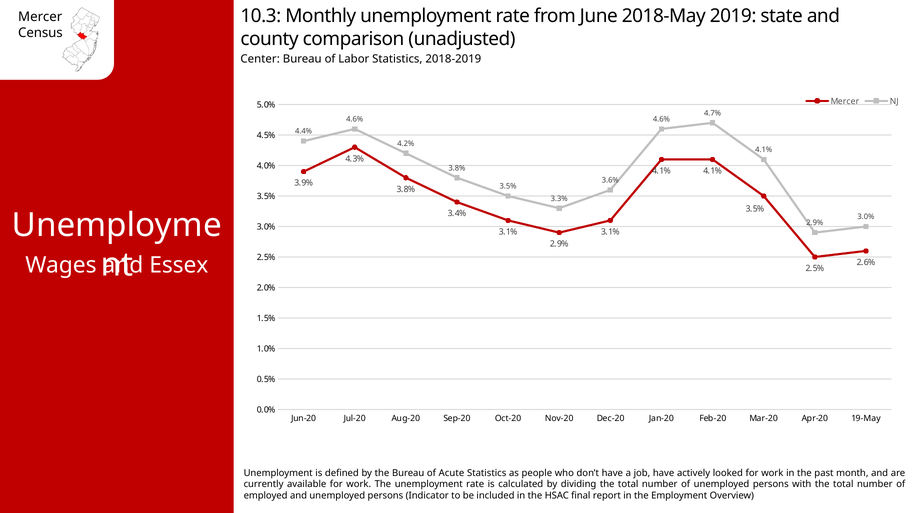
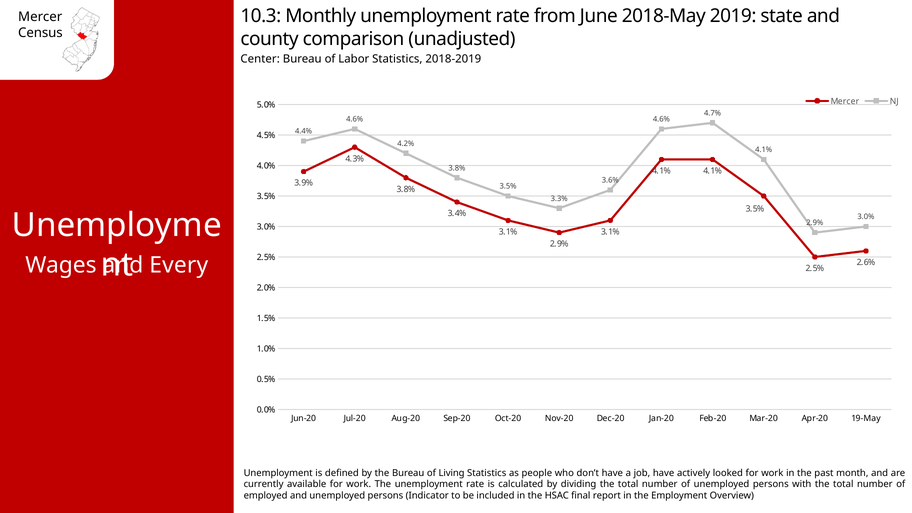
Essex: Essex -> Every (179, 265)
Acute: Acute -> Living (452, 473)
